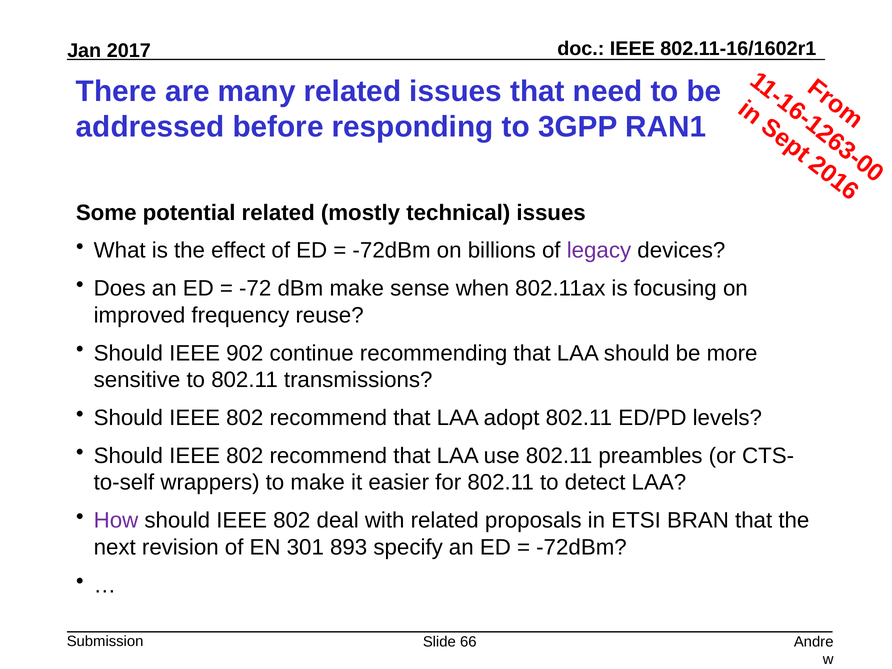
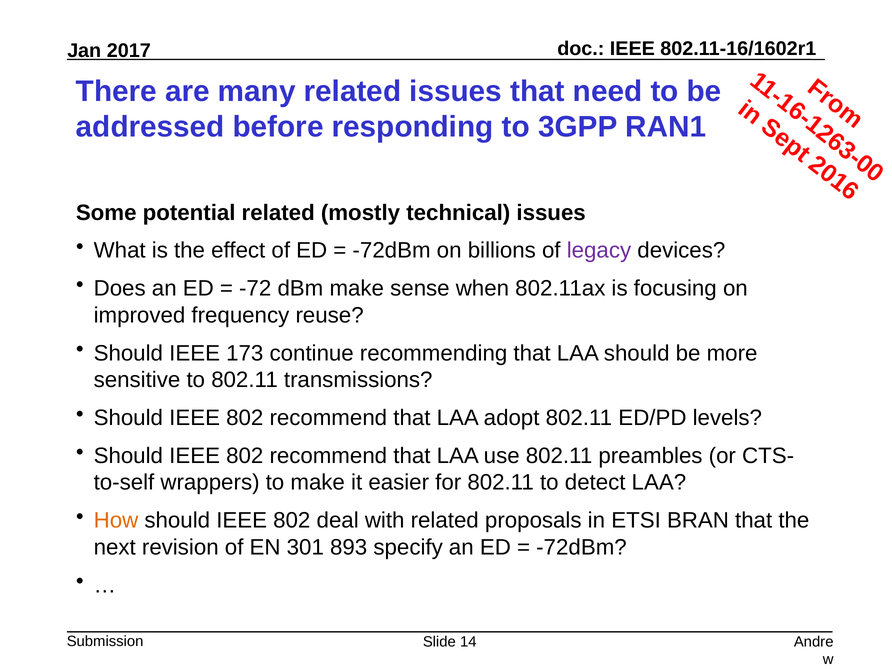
902: 902 -> 173 (245, 353)
How colour: purple -> orange (116, 521)
66: 66 -> 14 (468, 642)
